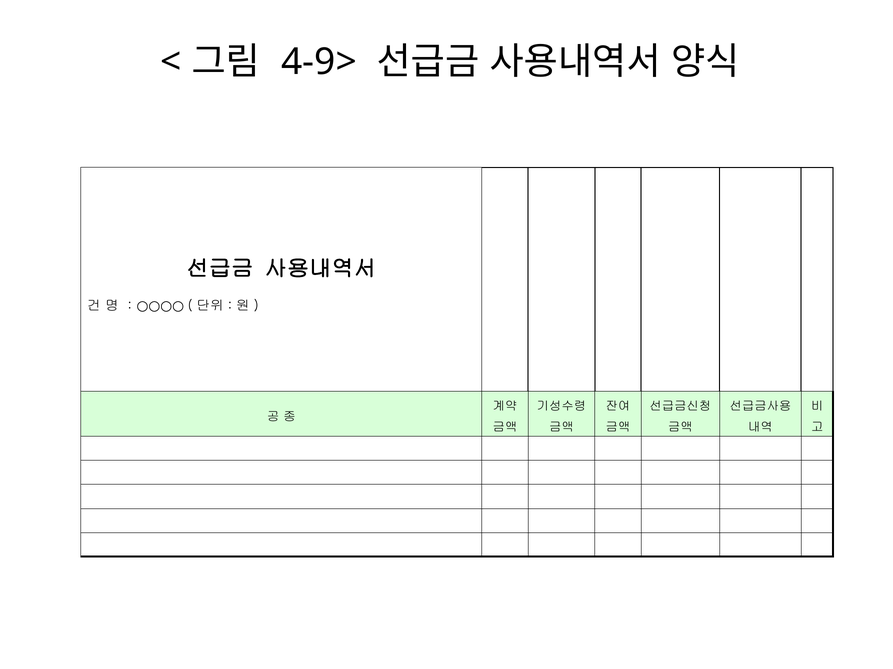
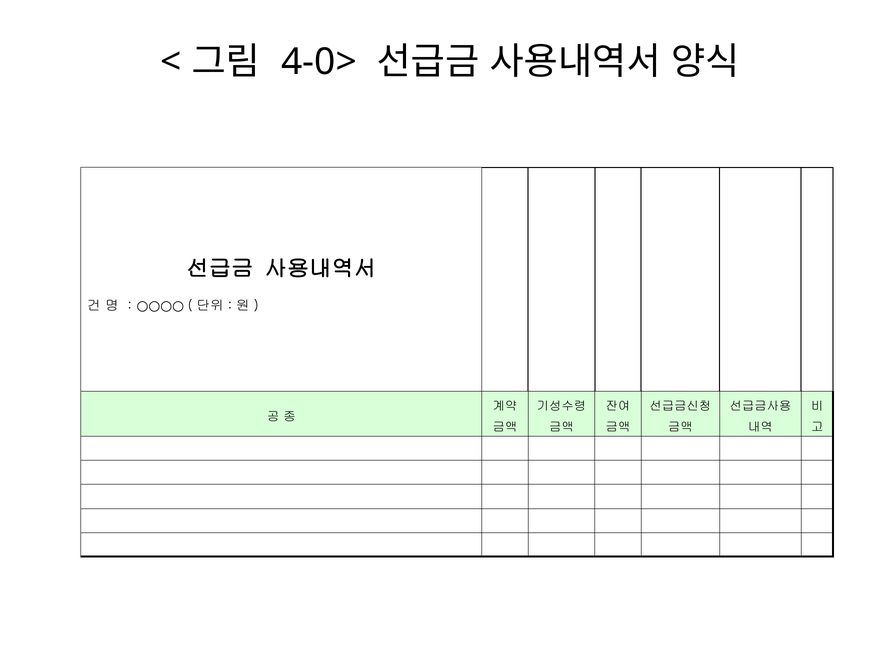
4-9>: 4-9> -> 4-0> (319, 62)
